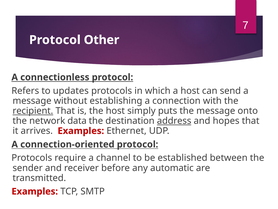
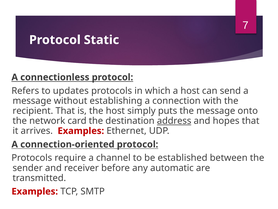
Other: Other -> Static (101, 40)
recipient underline: present -> none (33, 111)
data: data -> card (77, 121)
